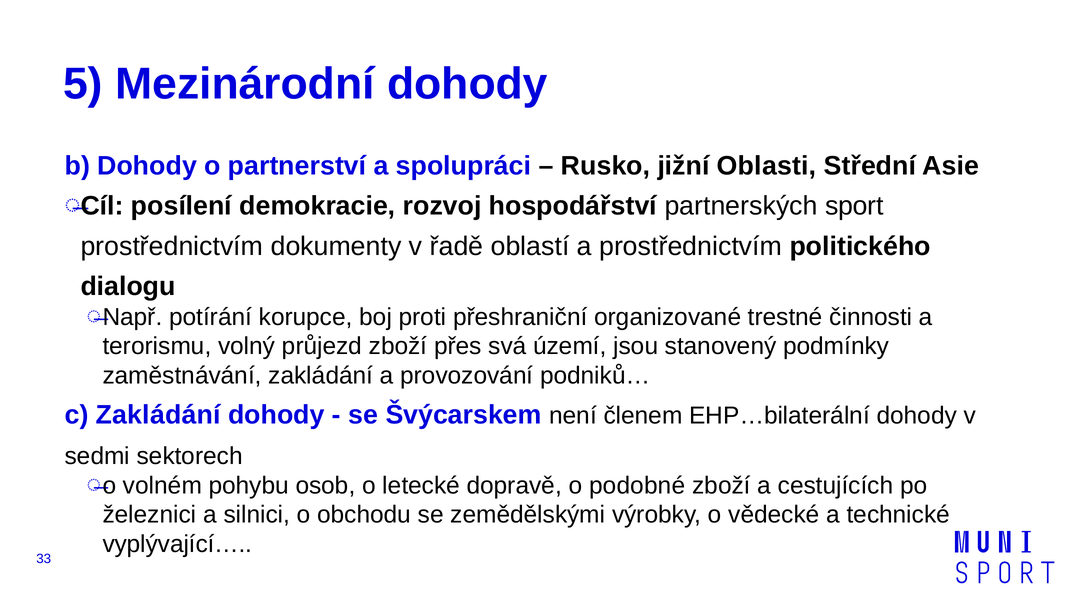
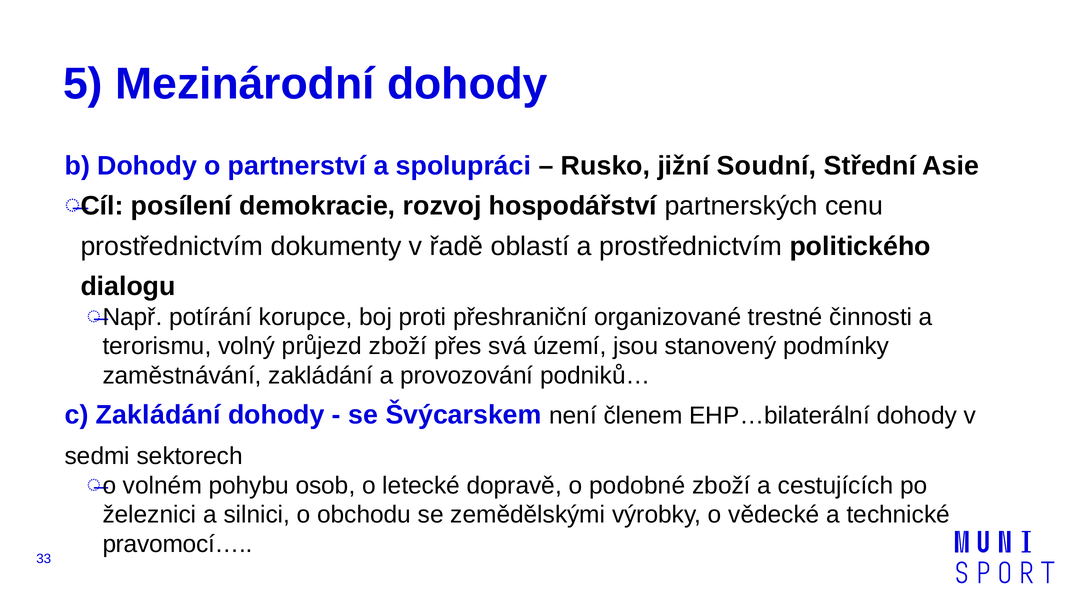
Oblasti: Oblasti -> Soudní (767, 166)
sport: sport -> cenu (854, 206)
vyplývající…: vyplývající… -> pravomocí… (177, 544)
